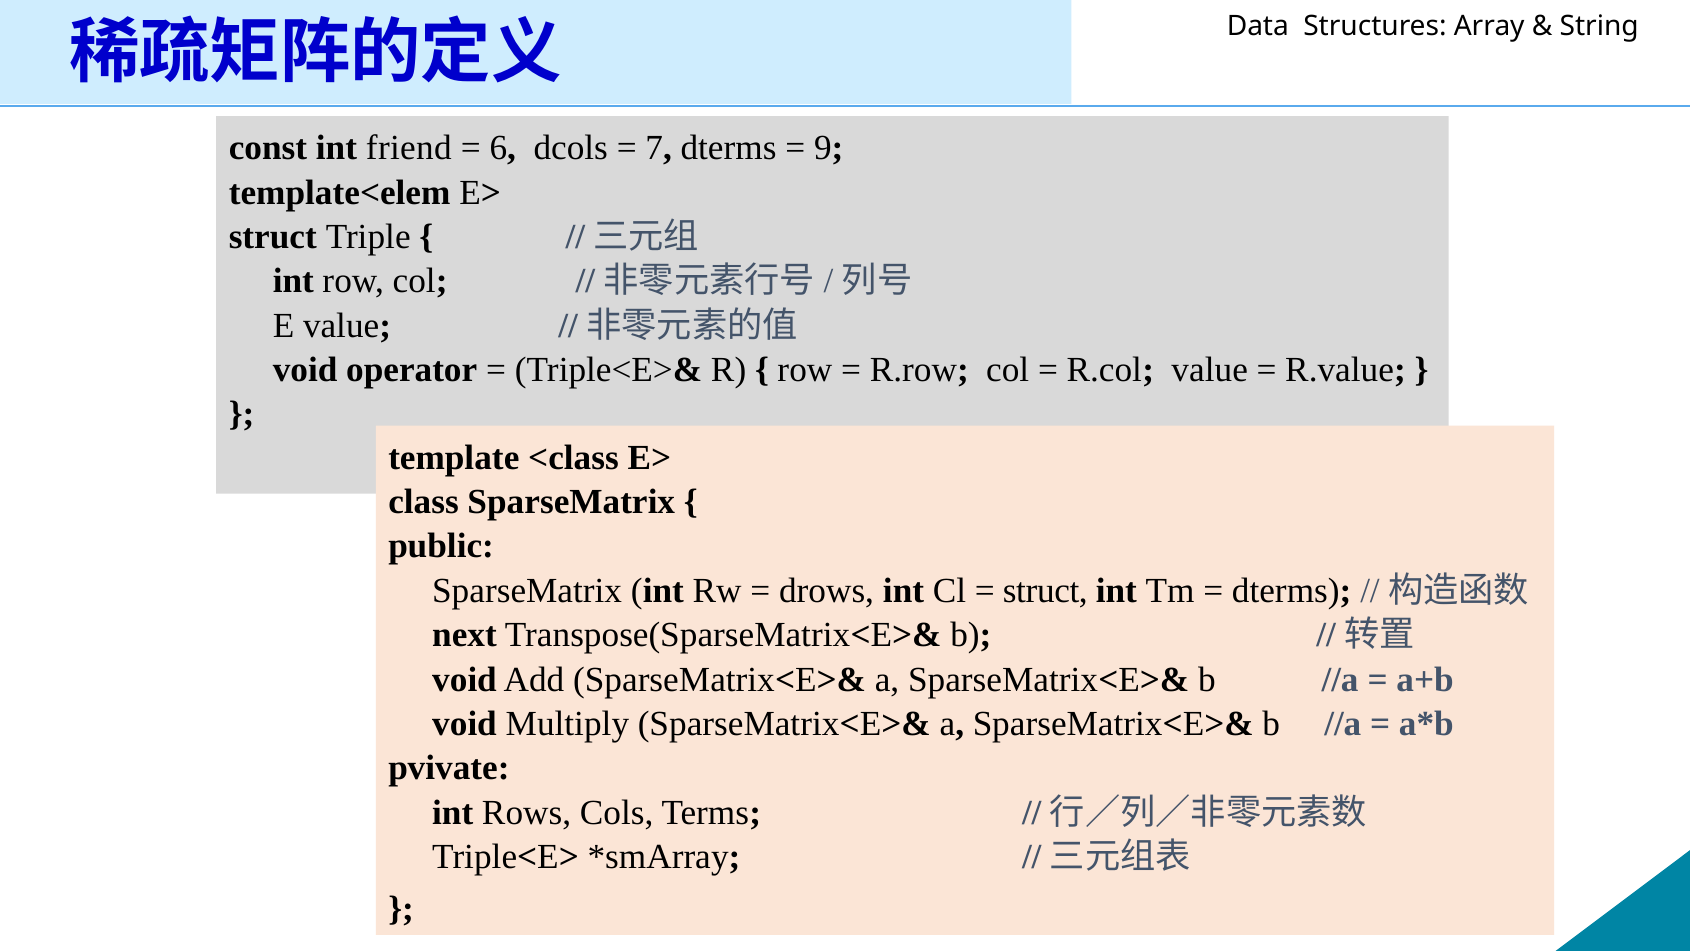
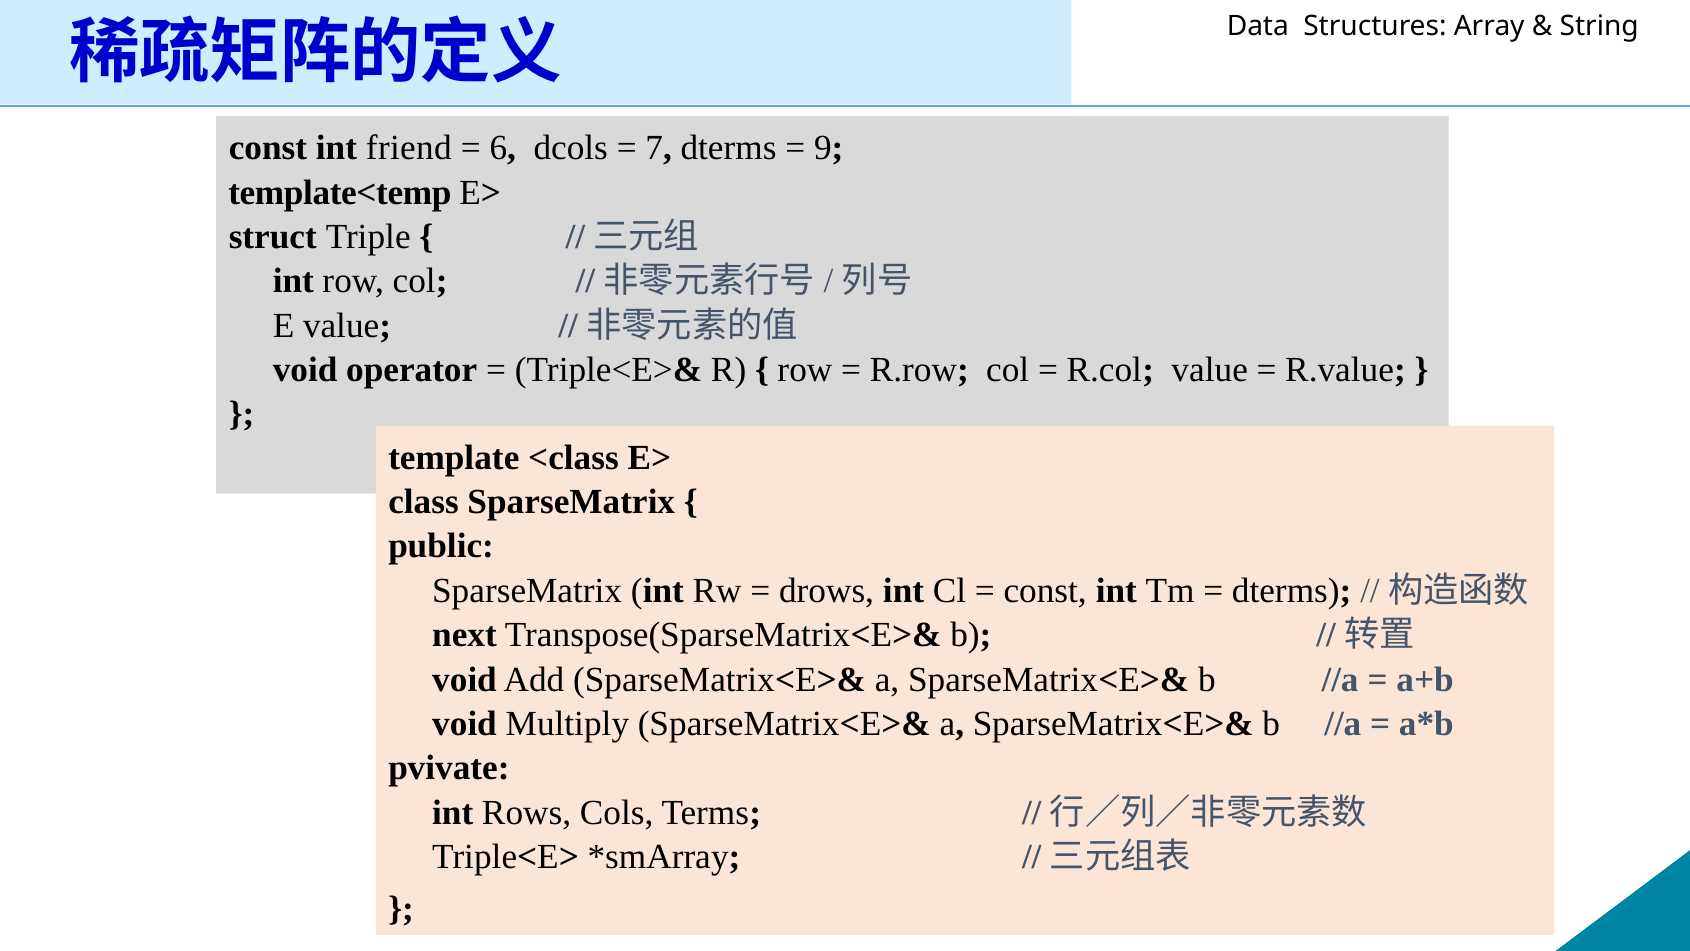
template<elem: template<elem -> template<temp (340, 192)
struct: struct -> const (1045, 590)
